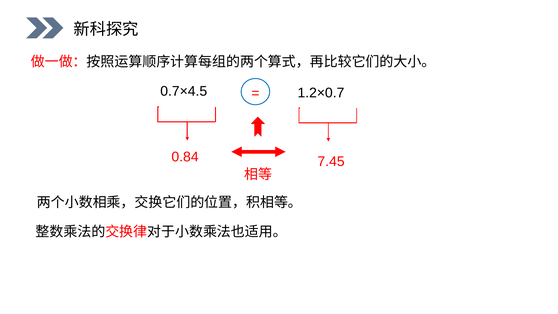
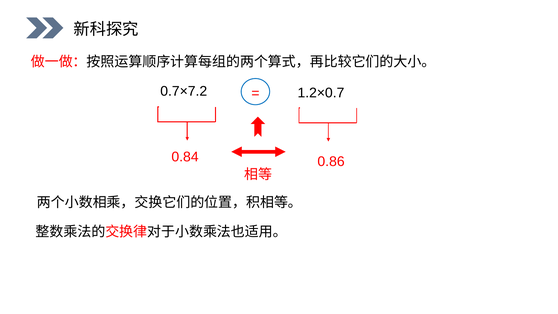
0.7×4.5: 0.7×4.5 -> 0.7×7.2 (184, 91)
7.45: 7.45 -> 0.86 (331, 161)
